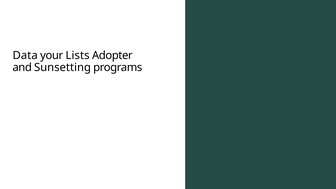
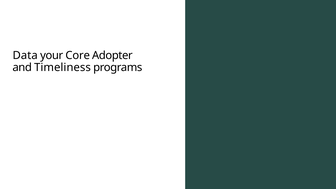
Lists: Lists -> Core (78, 55)
Sunsetting: Sunsetting -> Timeliness (62, 68)
